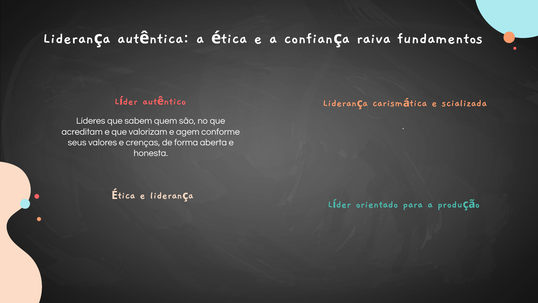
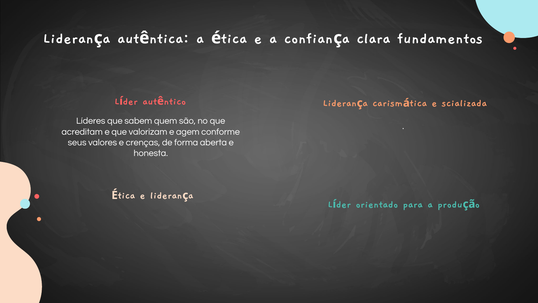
raiva: raiva -> clara (374, 38)
